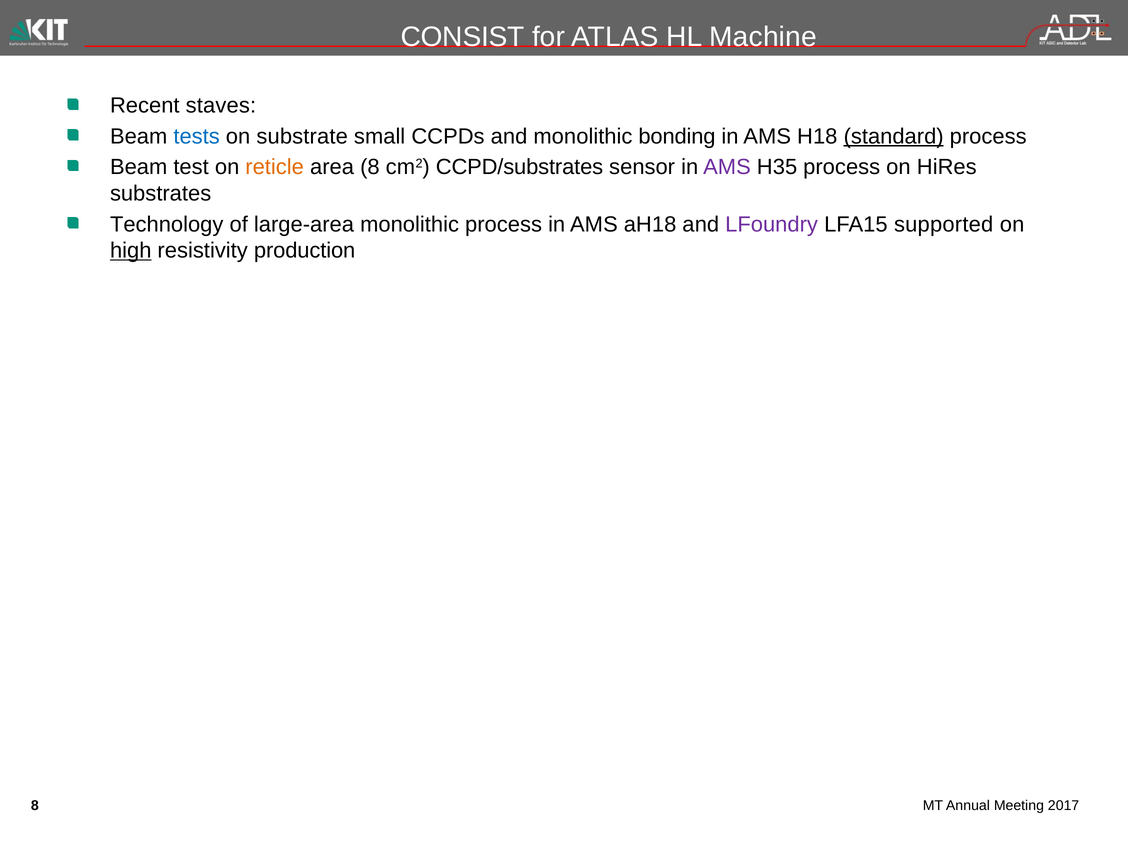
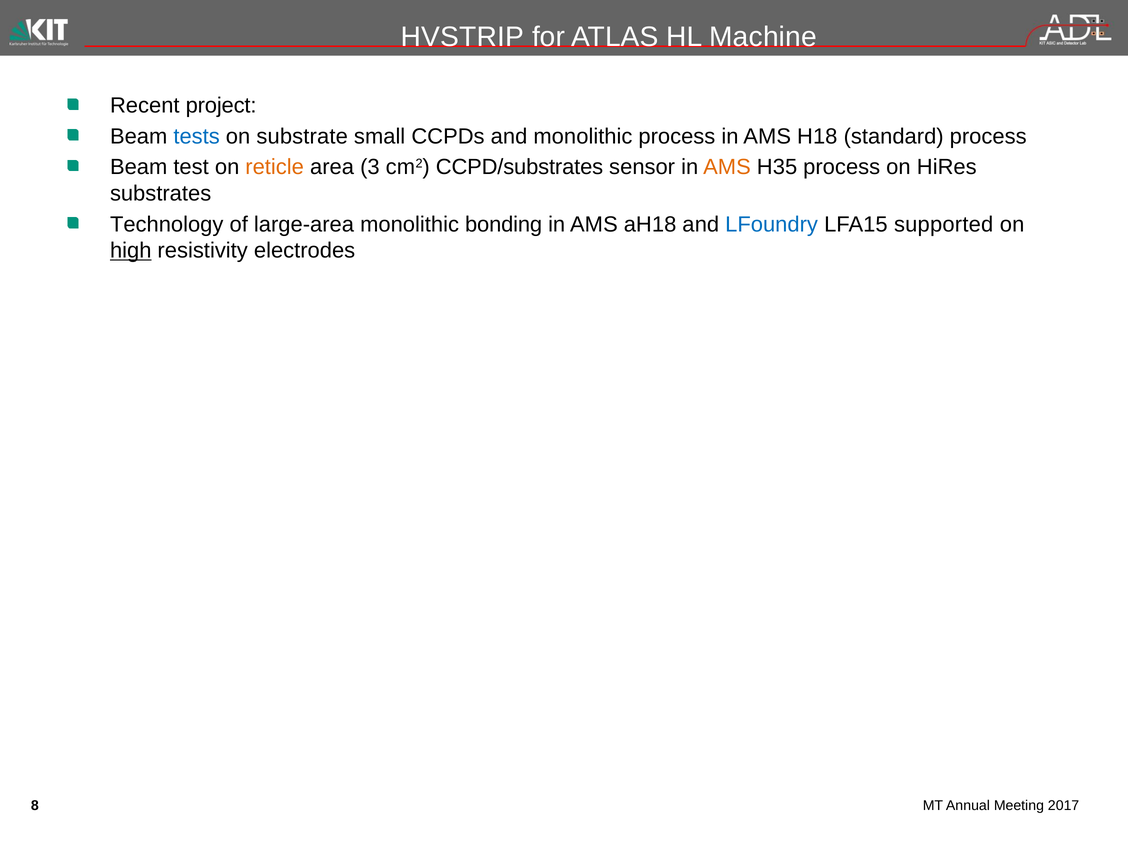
CONSIST: CONSIST -> HVSTRIP (462, 37)
staves: staves -> project (221, 106)
monolithic bonding: bonding -> process (677, 136)
standard underline: present -> none (894, 136)
area 8: 8 -> 3 (370, 167)
AMS colour: purple -> orange (727, 167)
monolithic process: process -> bonding (504, 224)
LFoundry colour: purple -> blue (772, 224)
production: production -> electrodes (305, 251)
